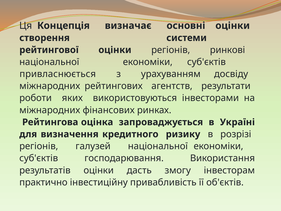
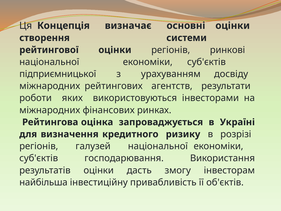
привласнюється: привласнюється -> підприємницької (58, 74)
практично: практично -> найбільша (43, 182)
